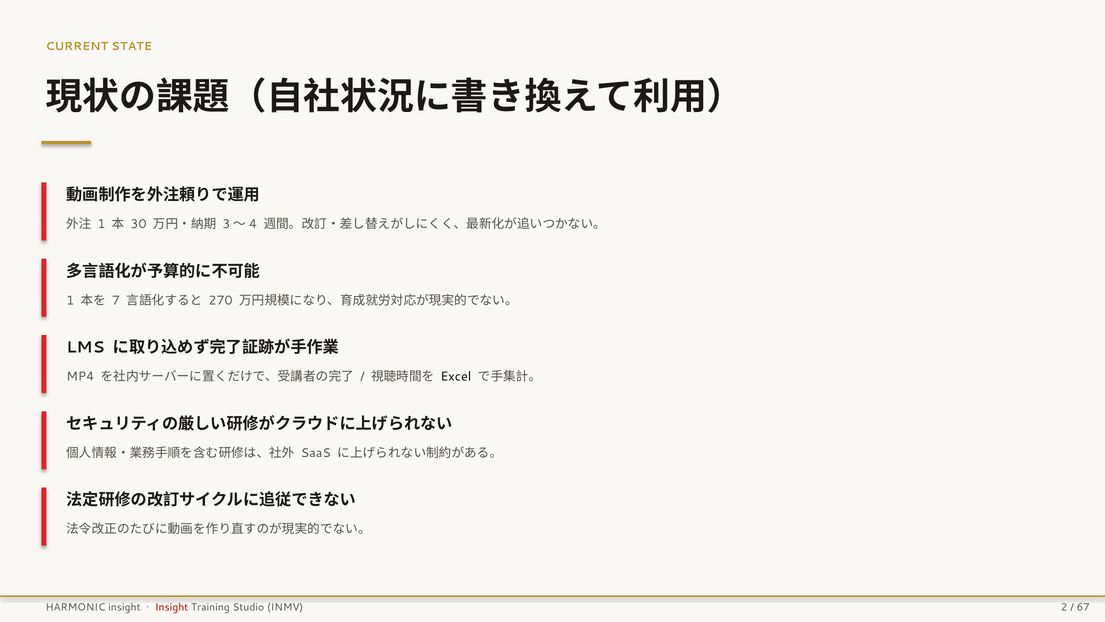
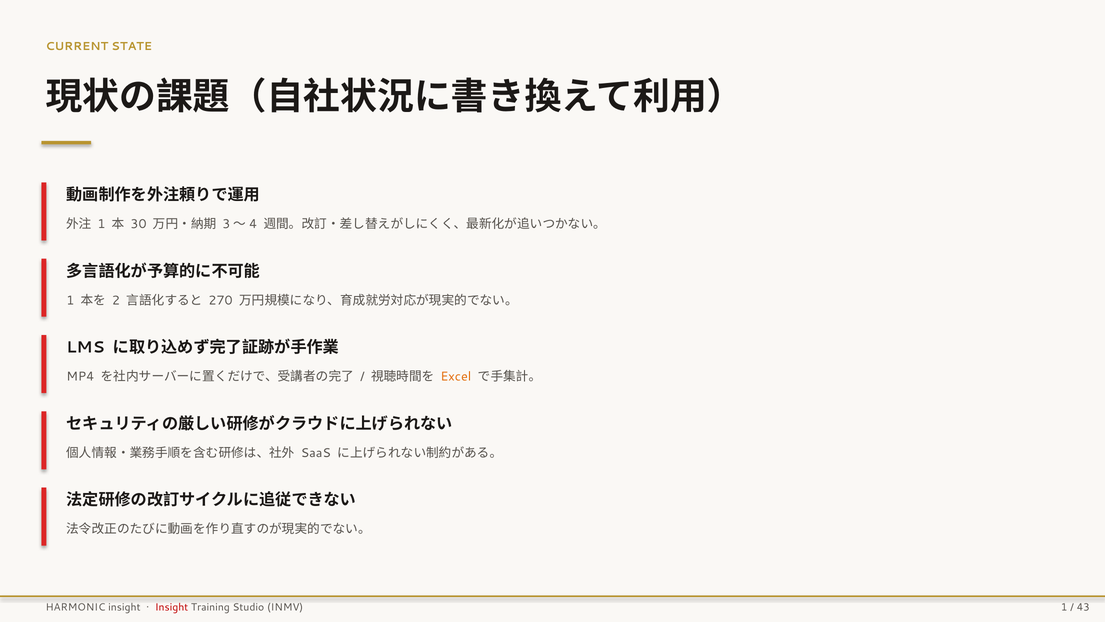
7: 7 -> 2 (116, 300)
Excel colour: black -> orange (456, 376)
INMV 2: 2 -> 1 (1064, 607)
67: 67 -> 43 (1083, 607)
